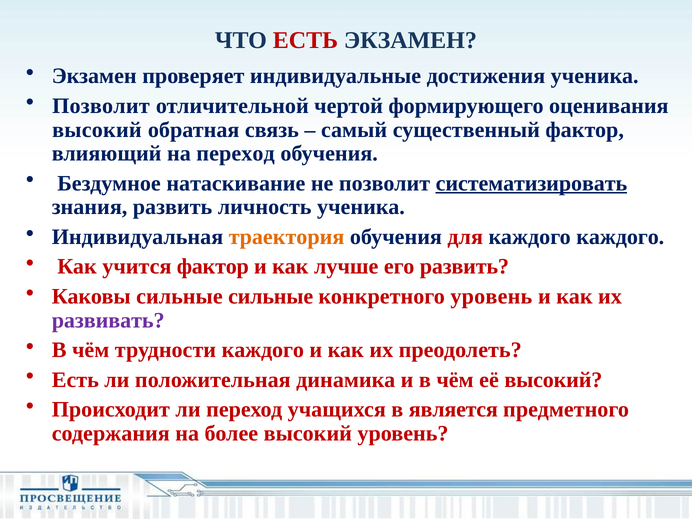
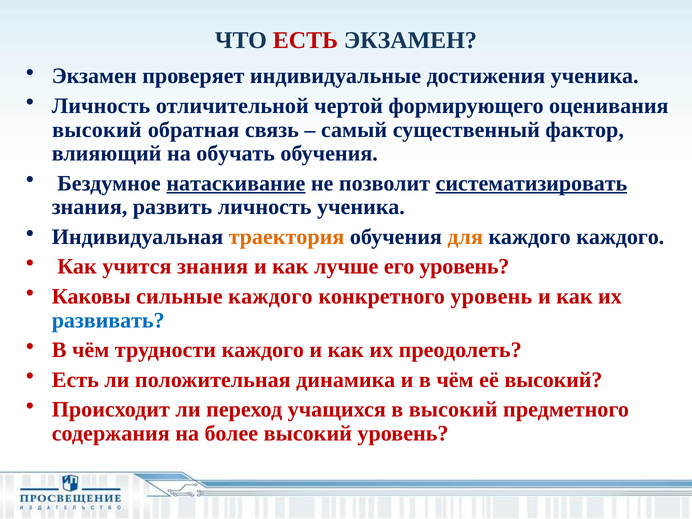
Позволит: Позволит -> Личность (101, 106)
на переход: переход -> обучать (236, 154)
натаскивание underline: none -> present (236, 183)
для colour: red -> orange (465, 237)
учится фактор: фактор -> знания (213, 267)
его развить: развить -> уровень (464, 267)
сильные сильные: сильные -> каждого (270, 296)
развивать colour: purple -> blue (108, 320)
в является: является -> высокий (453, 410)
